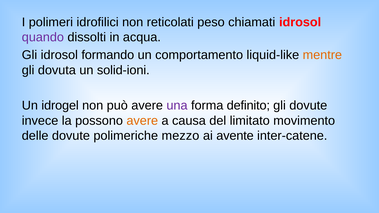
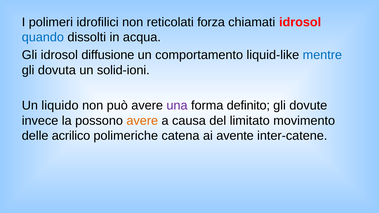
peso: peso -> forza (211, 22)
quando colour: purple -> blue (43, 37)
formando: formando -> diffusione (108, 55)
mentre colour: orange -> blue (322, 55)
idrogel: idrogel -> liquido (60, 106)
delle dovute: dovute -> acrilico (71, 136)
mezzo: mezzo -> catena (181, 136)
